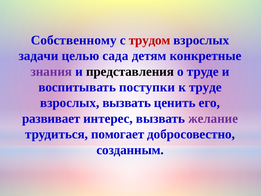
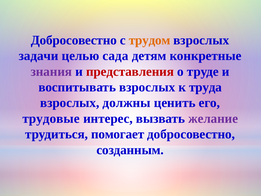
Собственному: Собственному -> Добросовестно (74, 40)
трудом colour: red -> orange (150, 40)
представления colour: black -> red (130, 71)
воспитывать поступки: поступки -> взрослых (147, 87)
к труде: труде -> труда (205, 87)
взрослых вызвать: вызвать -> должны (127, 103)
развивает: развивает -> трудовые (51, 118)
